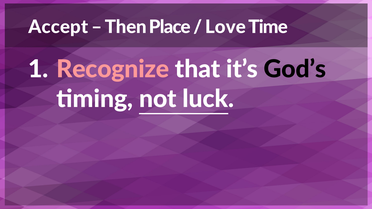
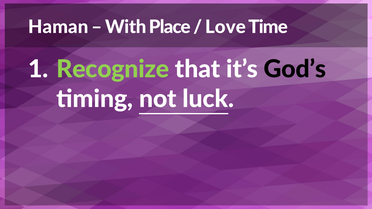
Accept: Accept -> Haman (58, 27)
Then: Then -> With (126, 27)
Recognize colour: pink -> light green (113, 69)
